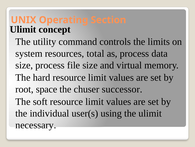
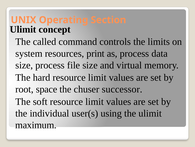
utility: utility -> called (45, 42)
total: total -> print (96, 53)
necessary: necessary -> maximum (36, 125)
